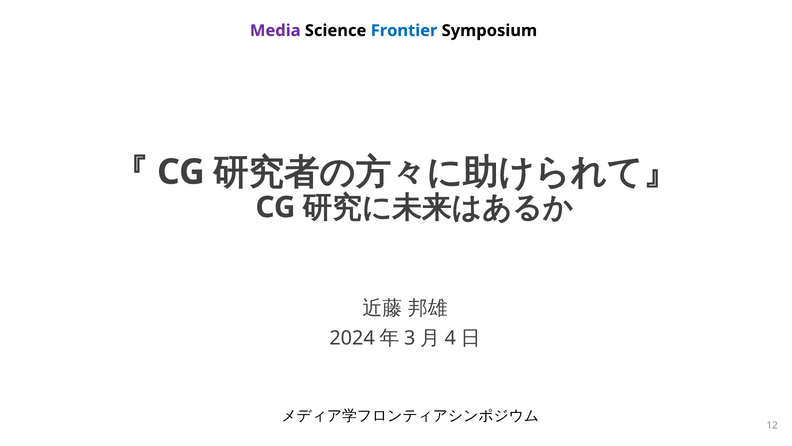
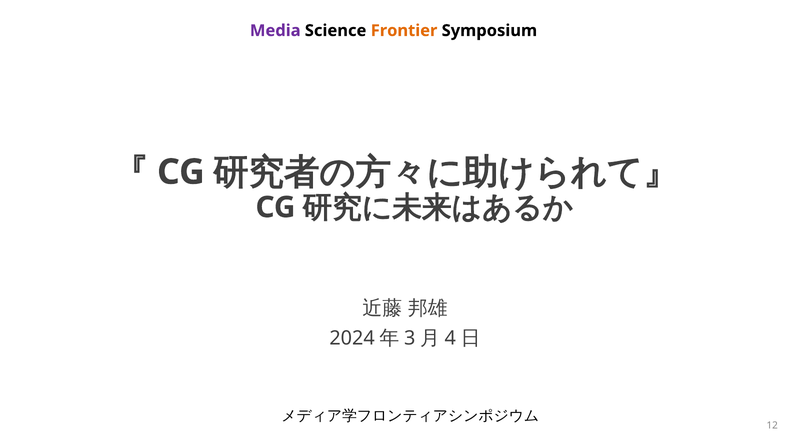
Frontier colour: blue -> orange (404, 31)
